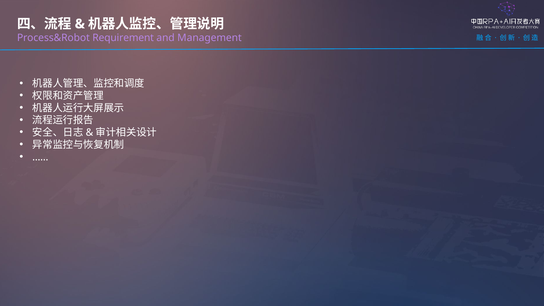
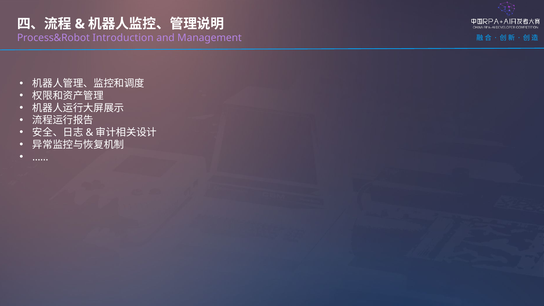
Requirement: Requirement -> Introduction (123, 38)
